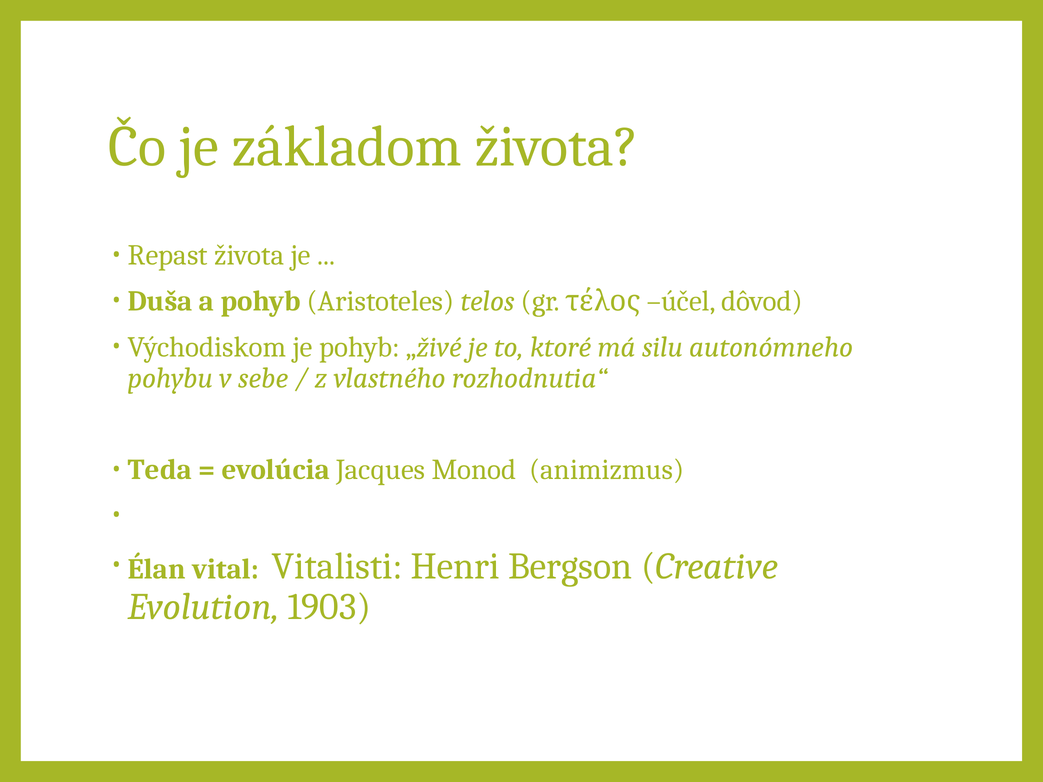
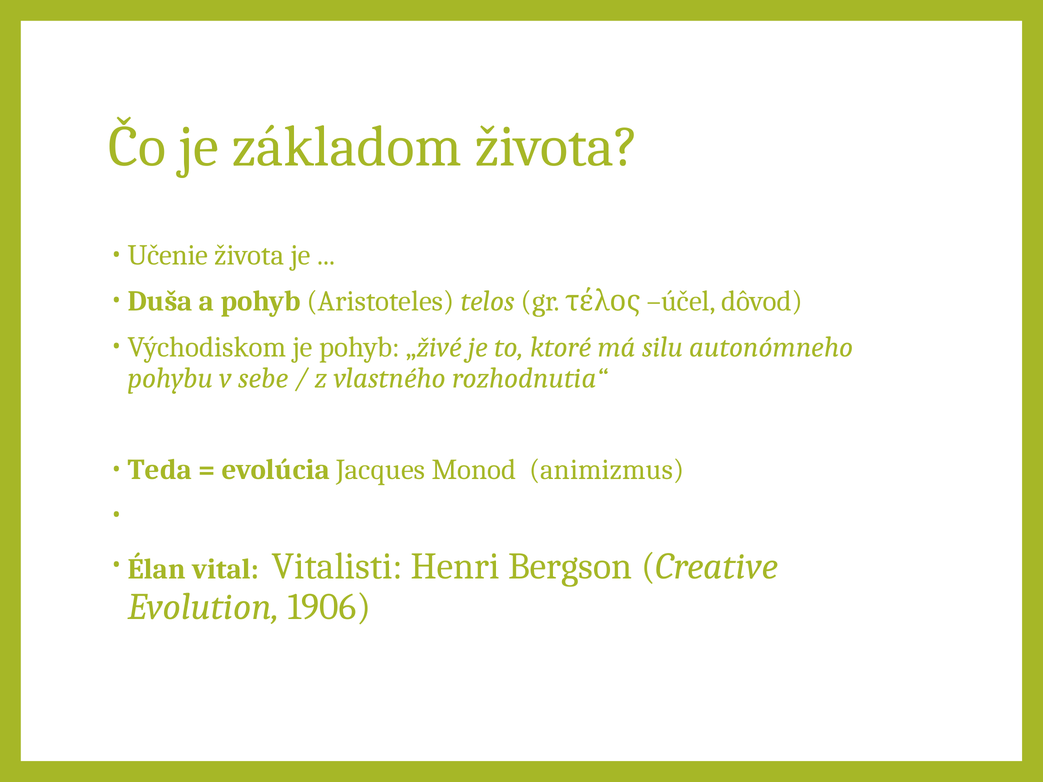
Repast: Repast -> Učenie (168, 255)
1903: 1903 -> 1906 (329, 607)
